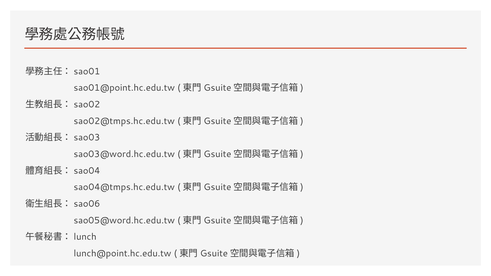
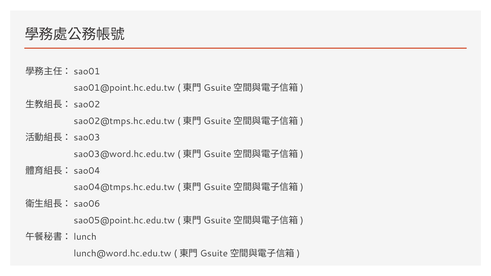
sao05@word.hc.edu.tw: sao05@word.hc.edu.tw -> sao05@point.hc.edu.tw (124, 220)
lunch@point.hc.edu.tw: lunch@point.hc.edu.tw -> lunch@word.hc.edu.tw (122, 254)
